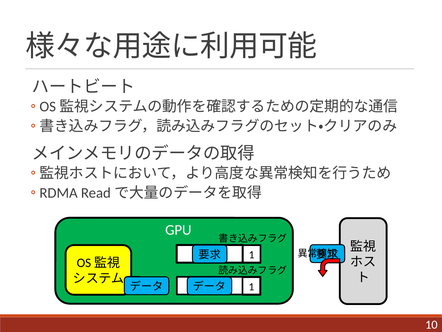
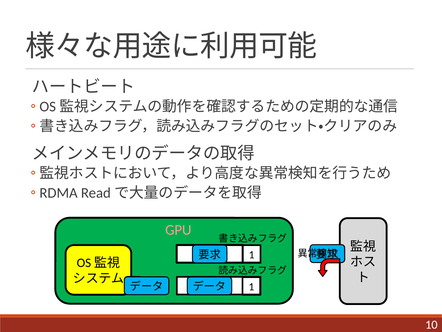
GPU colour: white -> pink (178, 230)
